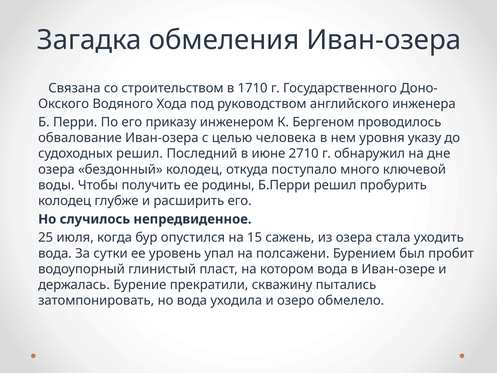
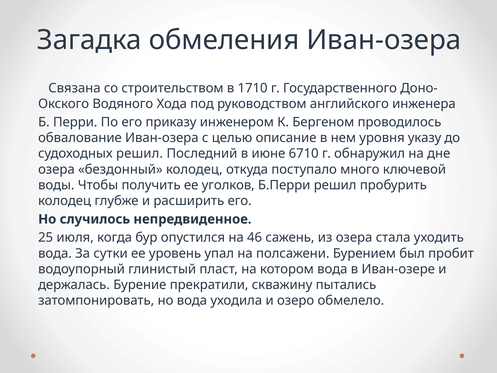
человека: человека -> описание (286, 138)
2710: 2710 -> 6710 (304, 154)
родины: родины -> уголков (228, 185)
15: 15 -> 46 (255, 237)
